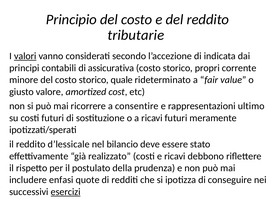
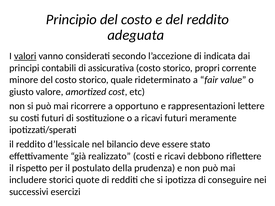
tributarie: tributarie -> adeguata (136, 35)
consentire: consentire -> opportuno (137, 106)
ultimo: ultimo -> lettere (251, 106)
enfasi: enfasi -> storici (61, 180)
esercizi underline: present -> none (66, 192)
